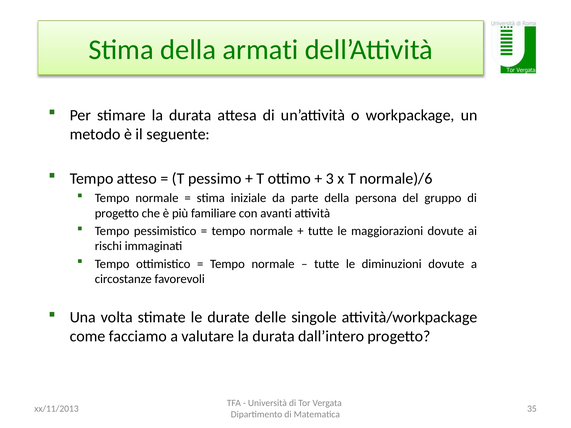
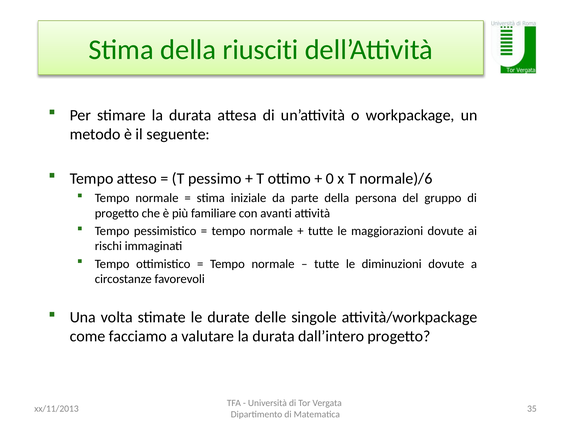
armati: armati -> riusciti (261, 50)
3: 3 -> 0 (330, 179)
